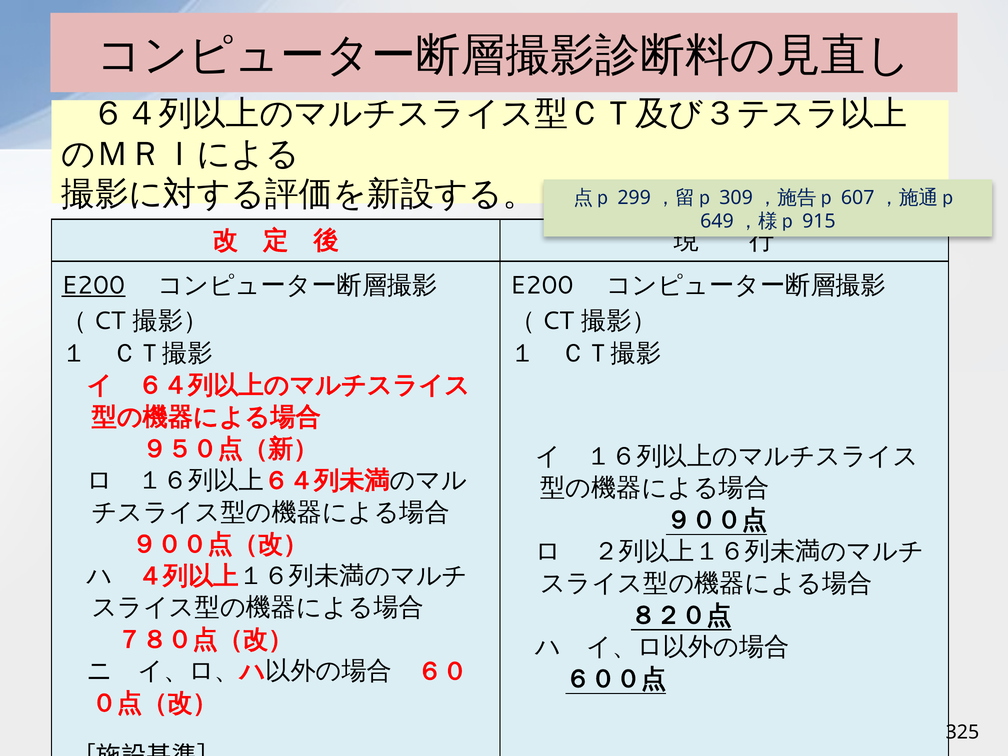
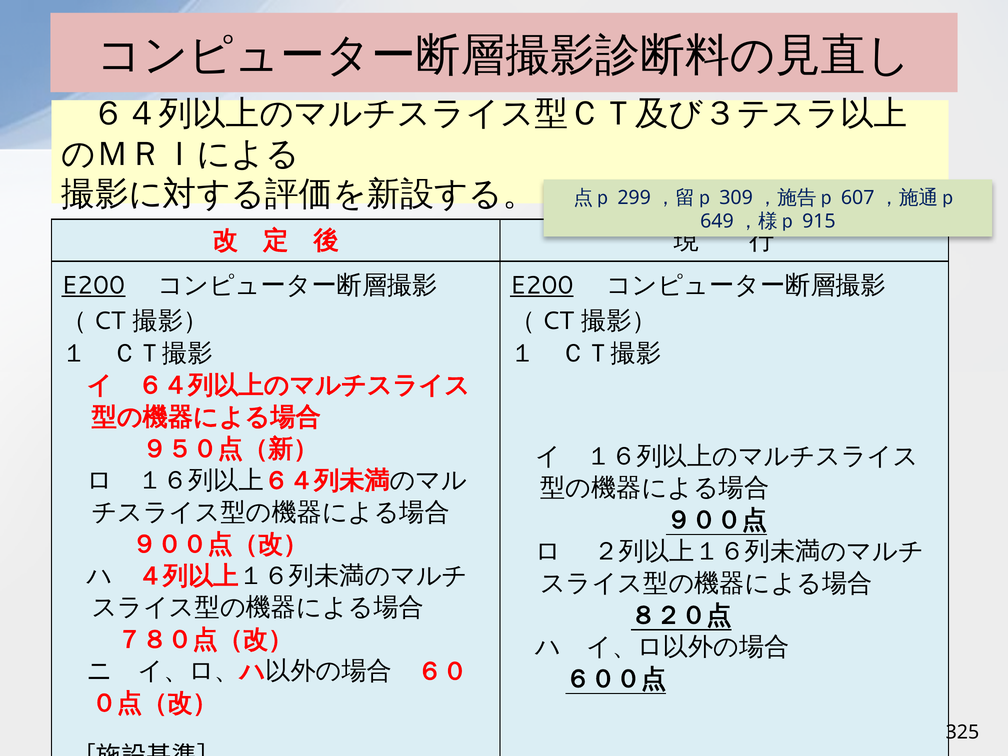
E200 underline: none -> present (542, 285)
